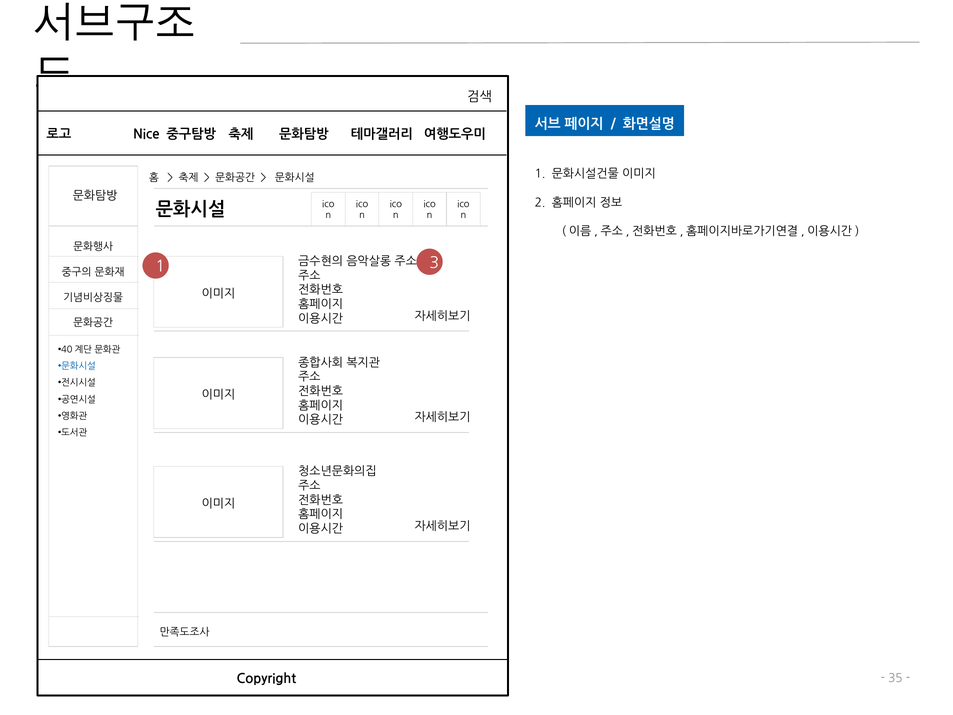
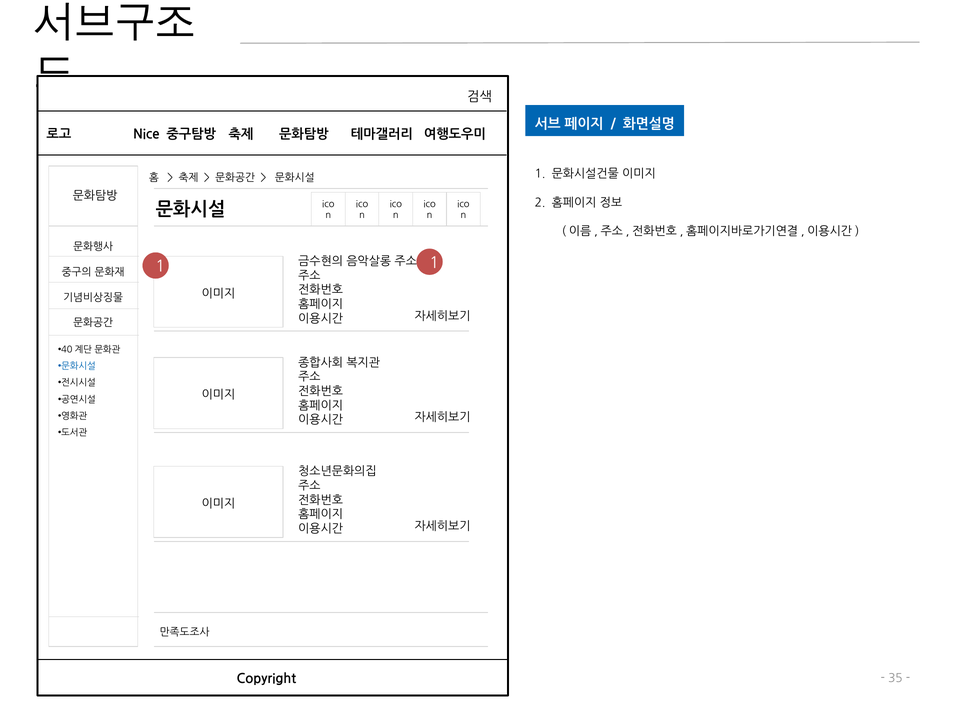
1 3: 3 -> 1 (434, 263)
